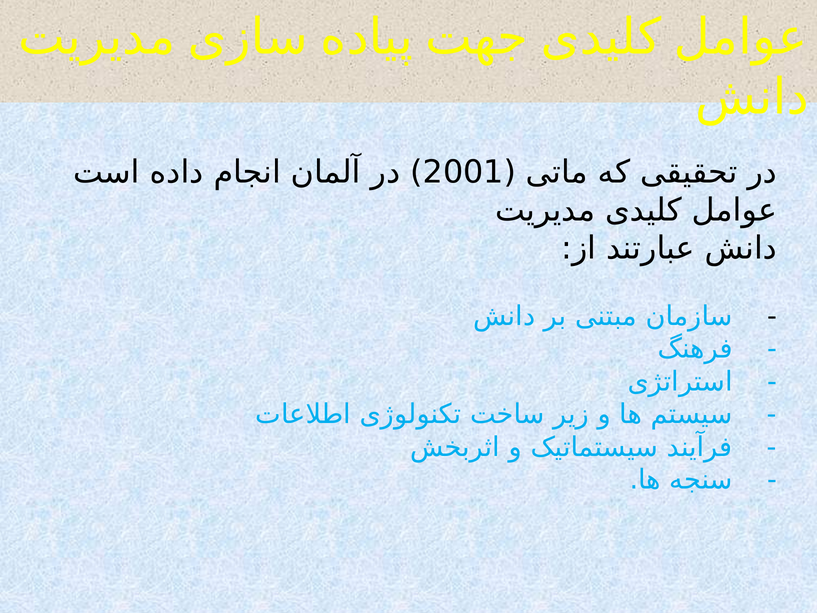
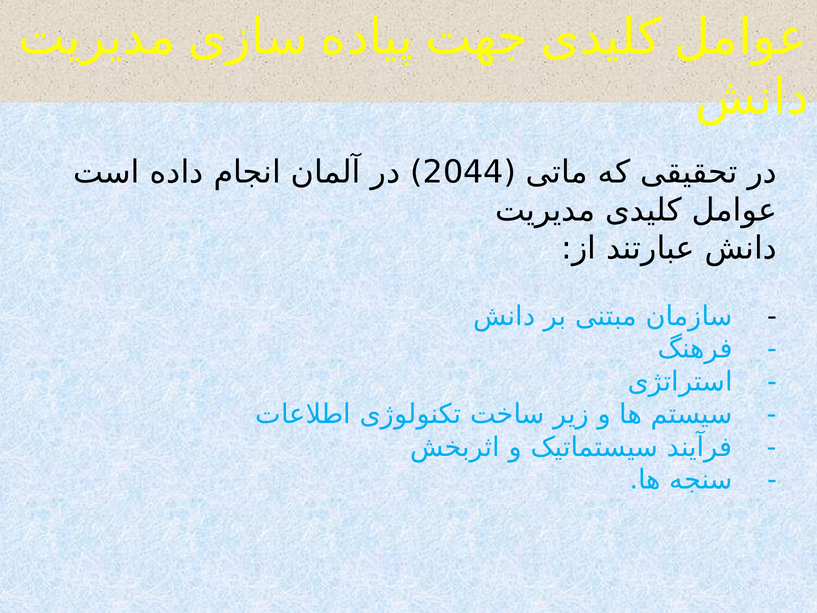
2001: 2001 -> 2044 (463, 172)
